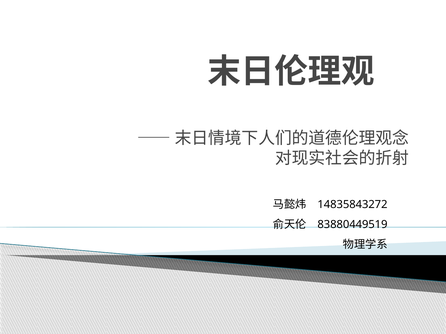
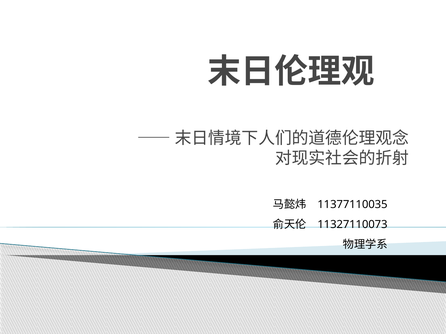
14835843272: 14835843272 -> 11377110035 (352, 205)
83880449519: 83880449519 -> 11327110073 (352, 225)
